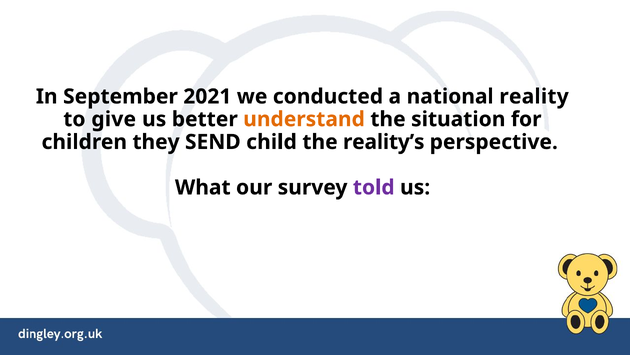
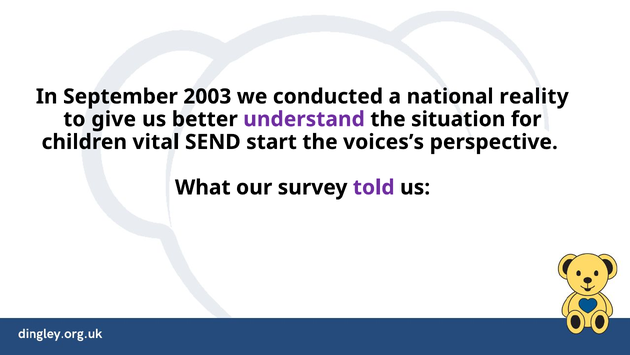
2021: 2021 -> 2003 (207, 96)
understand colour: orange -> purple (304, 119)
they: they -> vital (156, 142)
child: child -> start (272, 142)
reality’s: reality’s -> voices’s (384, 142)
